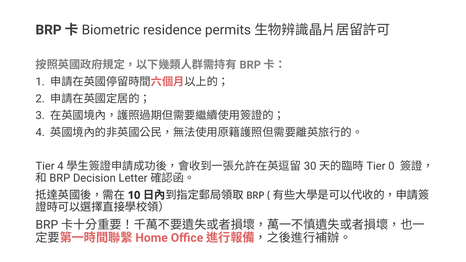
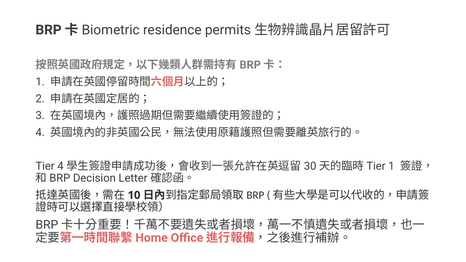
0: 0 -> 1 (391, 166)
